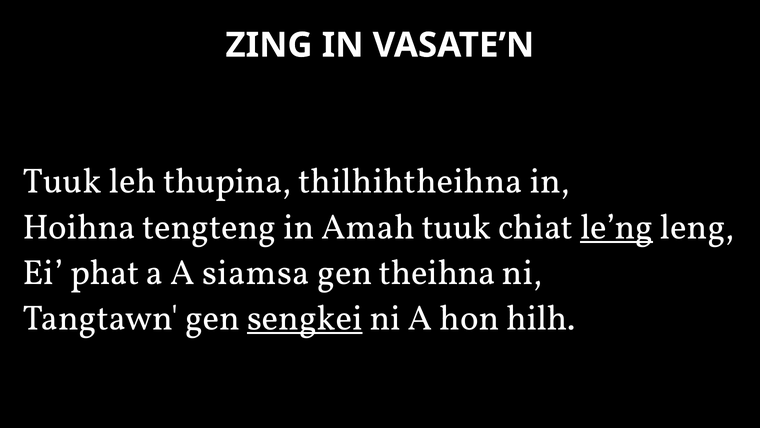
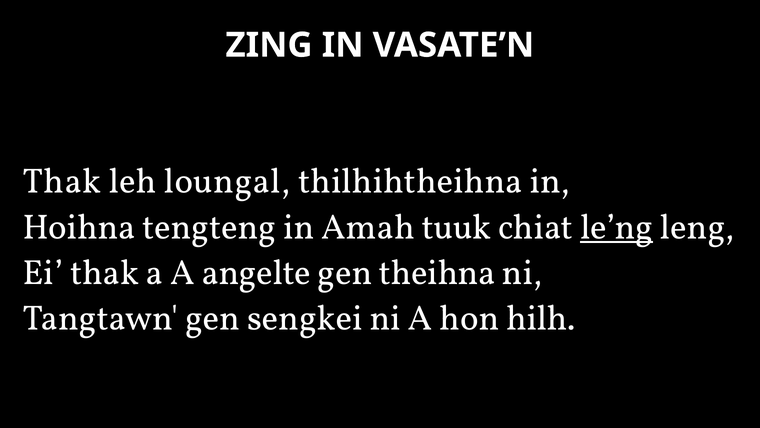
Tuuk: Tuuk -> Thak (62, 181)
thupina: thupina -> loungal (227, 181)
Ei phat: phat -> thak (105, 272)
siamsa: siamsa -> angelte (256, 272)
sengkei underline: present -> none (305, 318)
